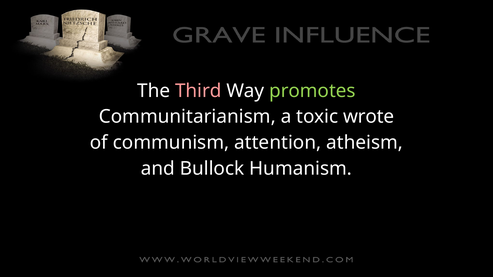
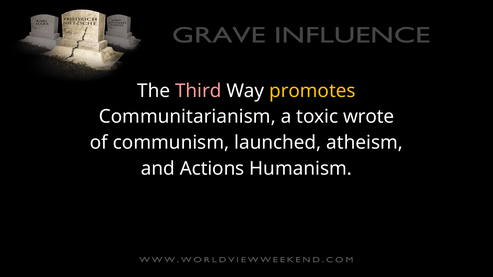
promotes colour: light green -> yellow (312, 91)
attention: attention -> launched (278, 143)
Bullock: Bullock -> Actions (212, 169)
